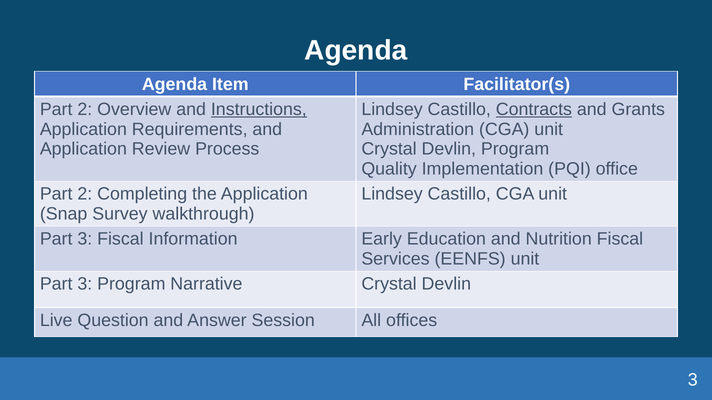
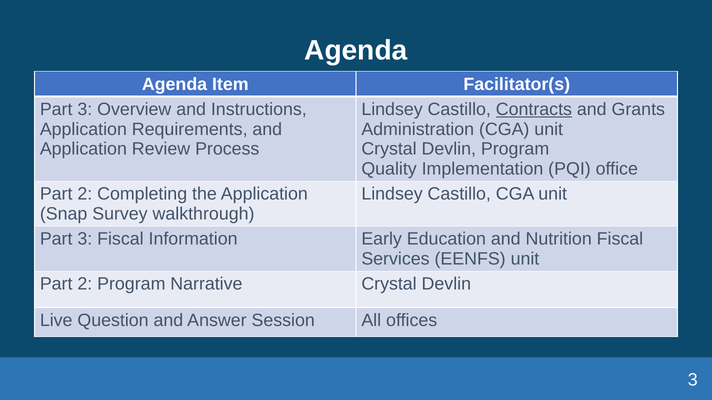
2: 2 -> 3 (85, 110)
Instructions underline: present -> none (259, 110)
3: 3 -> 2 (85, 284)
